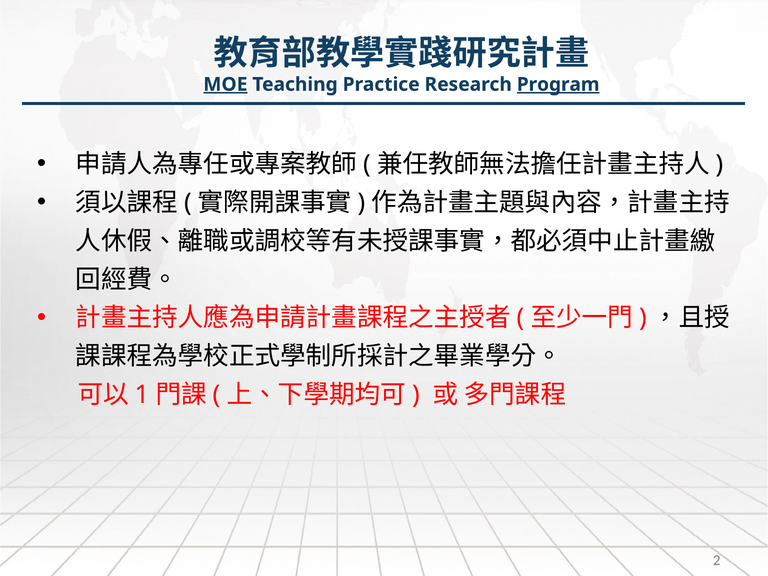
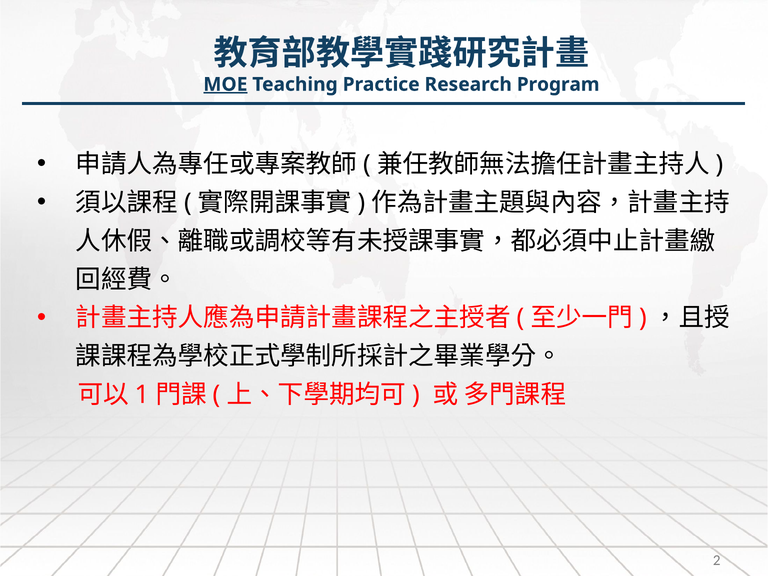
Program underline: present -> none (558, 84)
